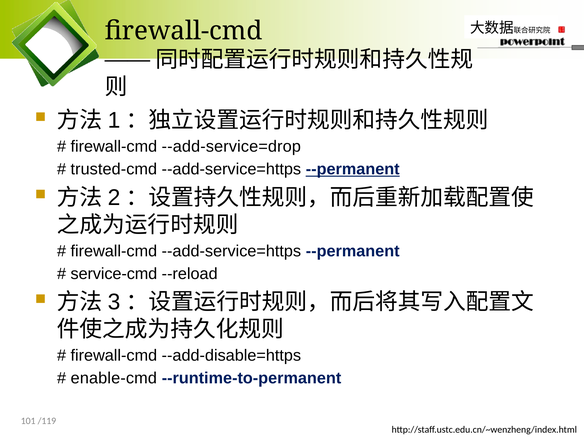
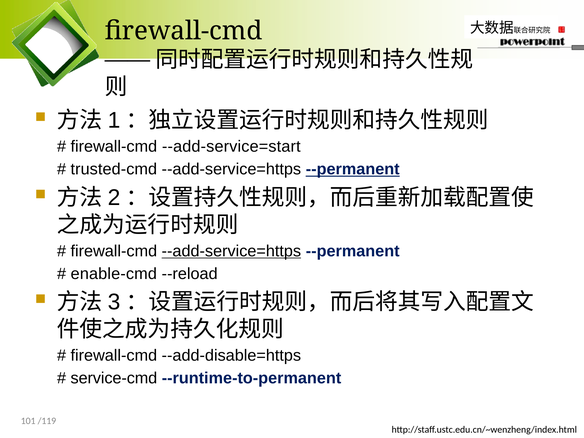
--add-service=drop: --add-service=drop -> --add-service=start (231, 147)
--add-service=https underline: none -> present (231, 251)
service-cmd: service-cmd -> enable-cmd (114, 274)
enable-cmd: enable-cmd -> service-cmd (114, 378)
